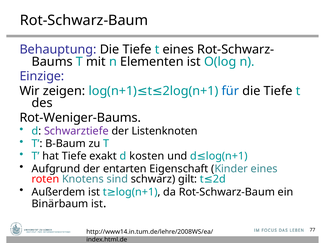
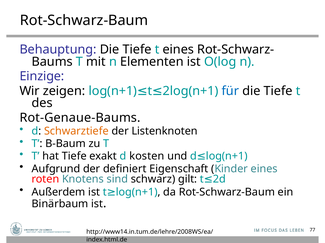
Rot-Weniger-Baums: Rot-Weniger-Baums -> Rot-Genaue-Baums (80, 118)
Schwarztiefe colour: purple -> orange (76, 132)
entarten: entarten -> definiert (125, 169)
